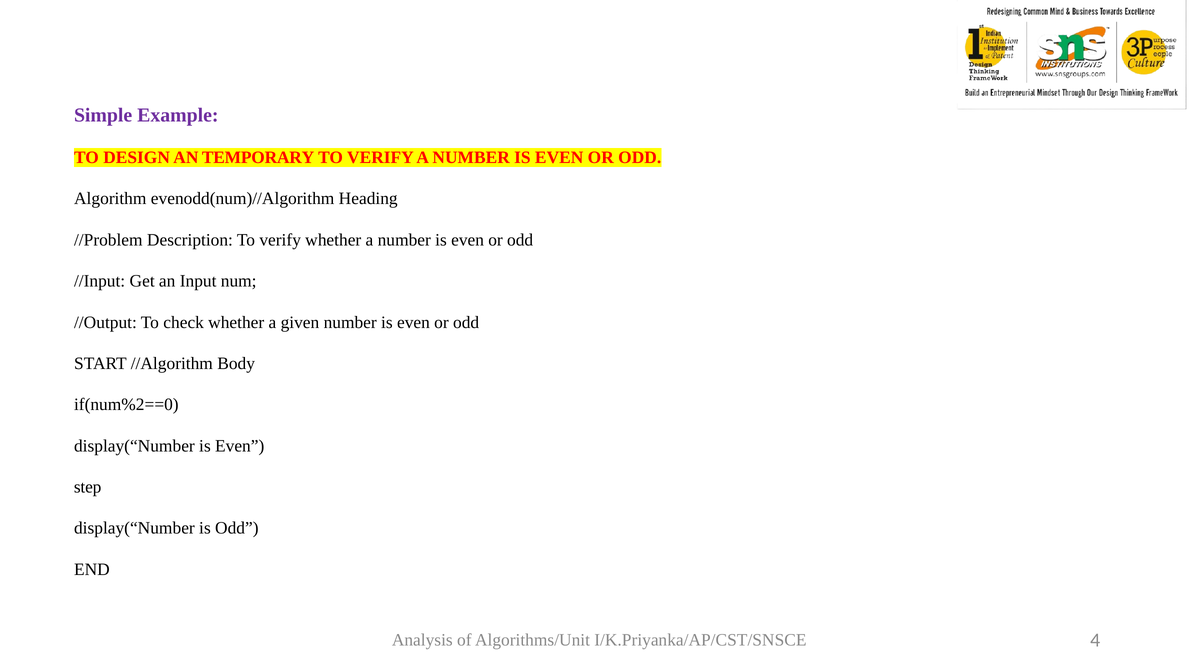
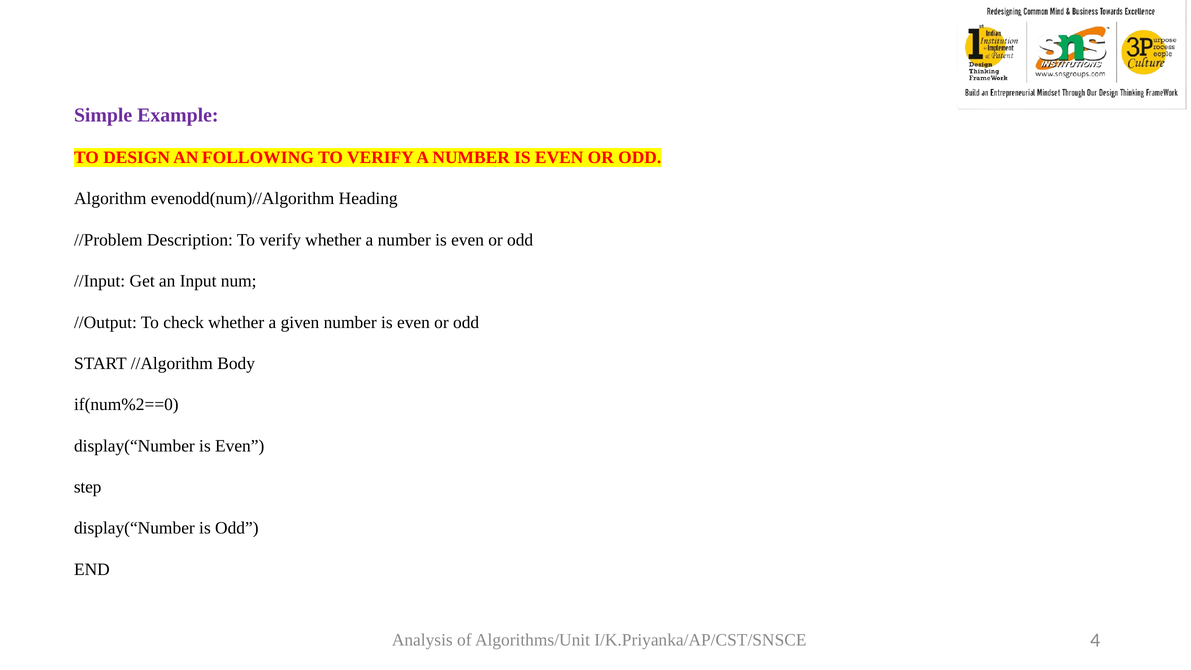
TEMPORARY: TEMPORARY -> FOLLOWING (258, 158)
